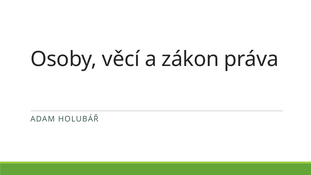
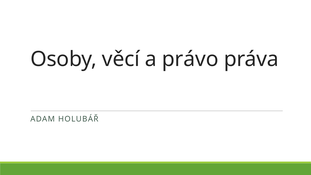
zákon: zákon -> právo (190, 59)
